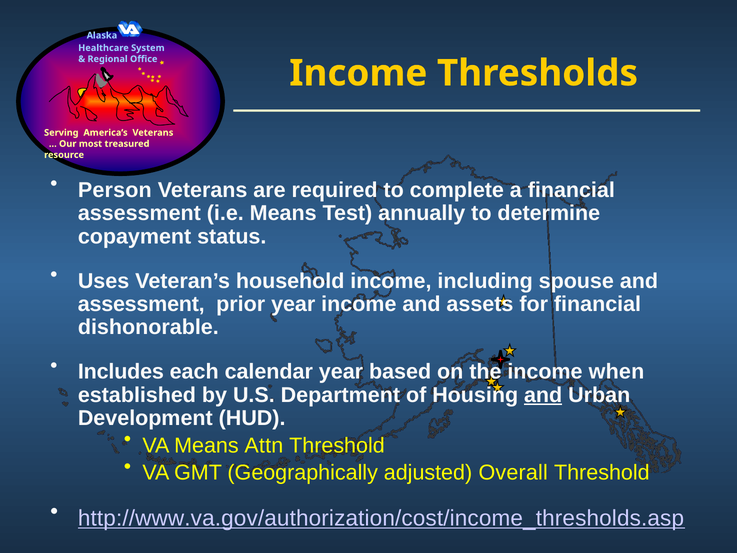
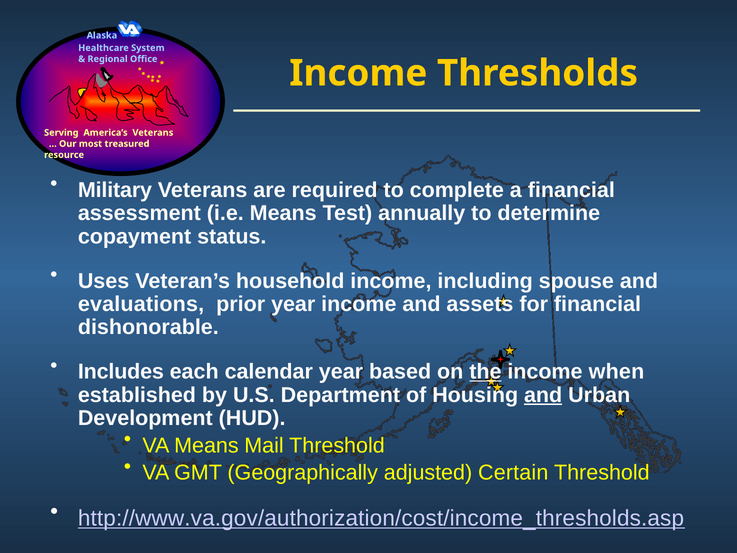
Person: Person -> Military (115, 190)
assessment: assessment -> evaluations (141, 304)
the underline: none -> present (485, 372)
Attn: Attn -> Mail (264, 445)
Overall: Overall -> Certain (513, 473)
